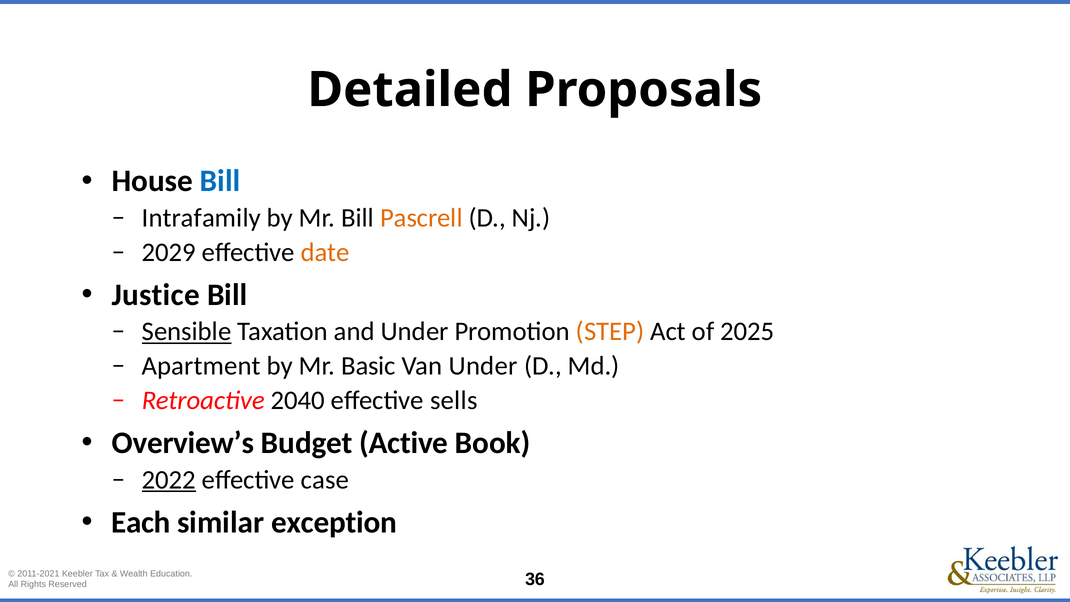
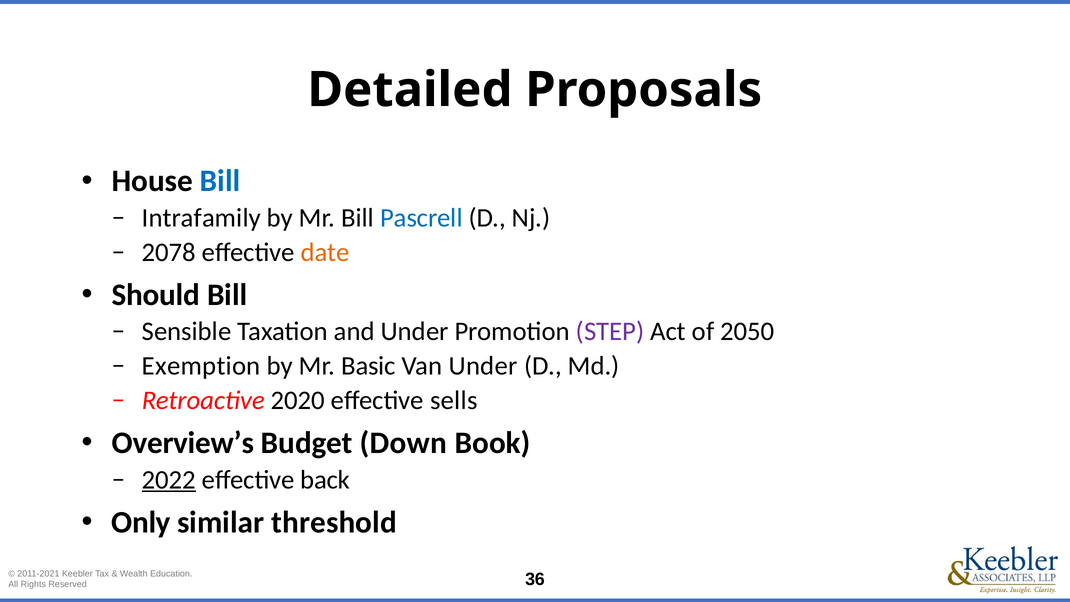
Pascrell colour: orange -> blue (421, 218)
2029: 2029 -> 2078 (169, 252)
Justice: Justice -> Should (156, 295)
Sensible underline: present -> none (187, 332)
STEP colour: orange -> purple (610, 332)
2025: 2025 -> 2050 (747, 332)
Apartment: Apartment -> Exemption (201, 366)
2040: 2040 -> 2020 (298, 400)
Active: Active -> Down (404, 443)
case: case -> back (325, 480)
Each: Each -> Only (141, 522)
exception: exception -> threshold (334, 522)
